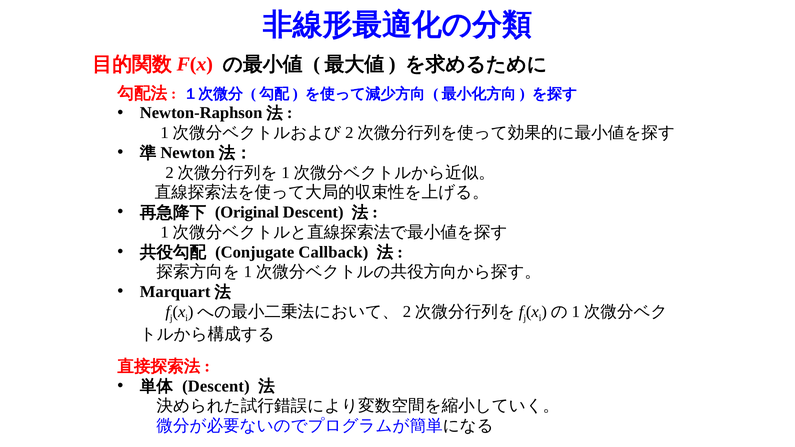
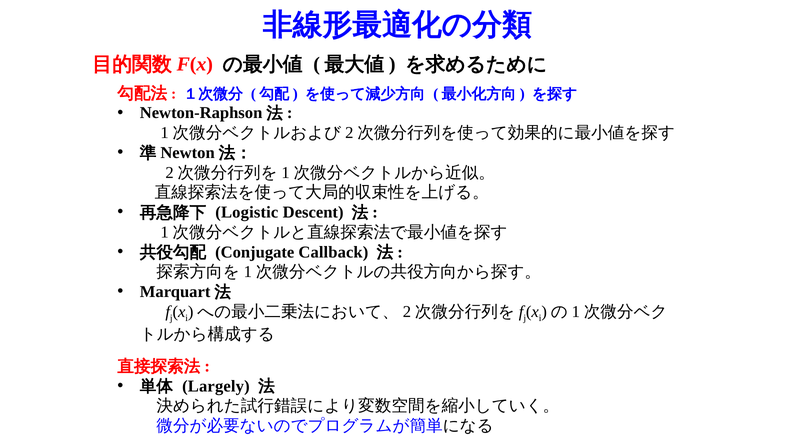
Original: Original -> Logistic (247, 212)
Descent: Descent -> Largely (216, 386)
